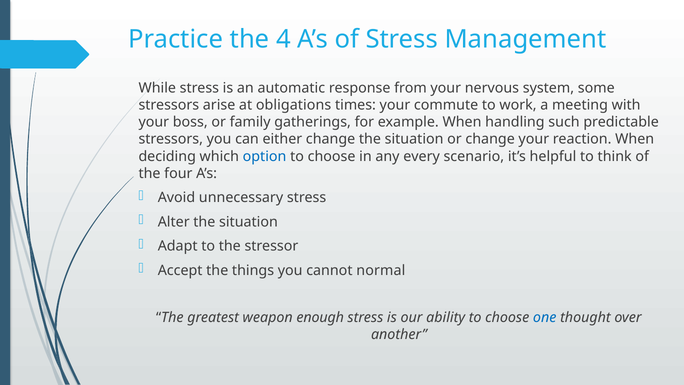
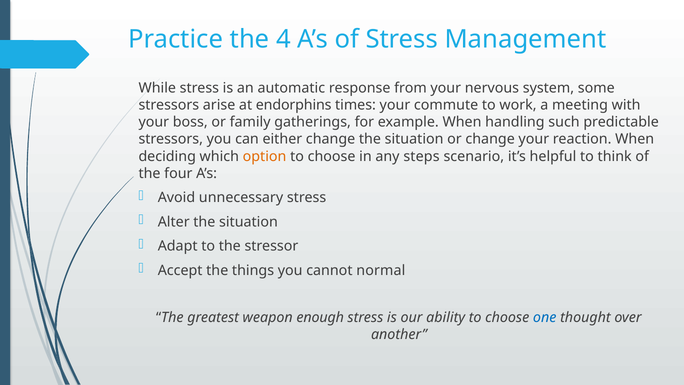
obligations: obligations -> endorphins (294, 105)
option colour: blue -> orange (265, 156)
every: every -> steps (421, 156)
